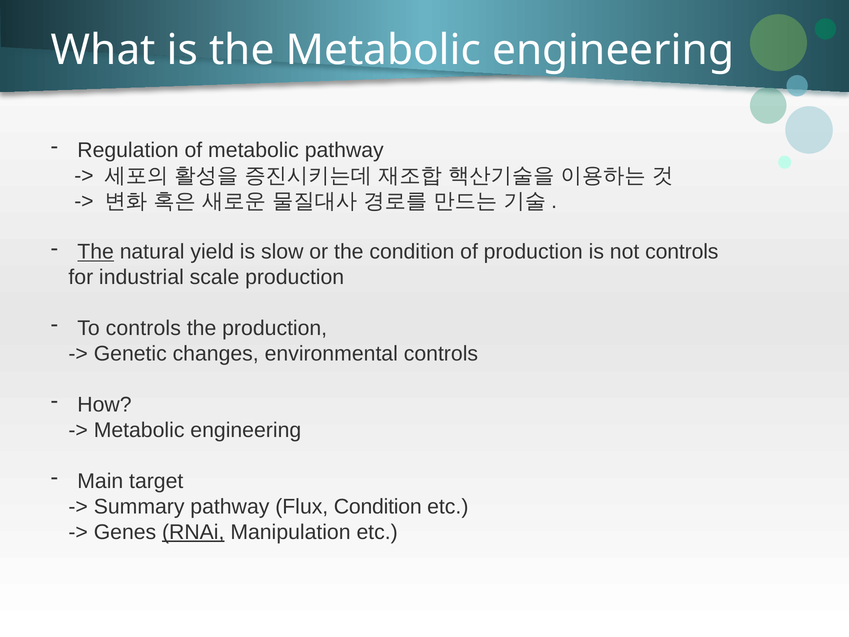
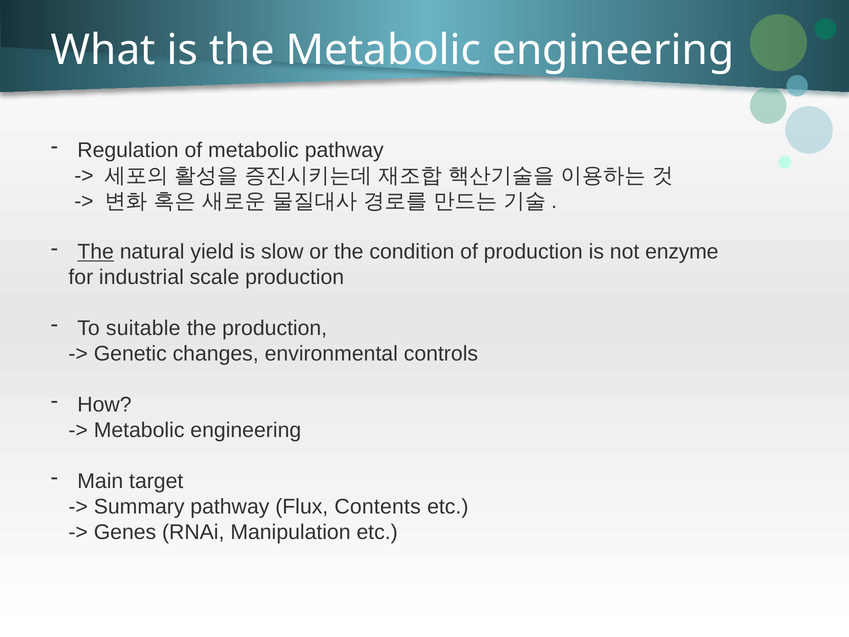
not controls: controls -> enzyme (682, 252)
To controls: controls -> suitable (143, 328)
Flux Condition: Condition -> Contents (378, 507)
RNAi underline: present -> none (193, 532)
